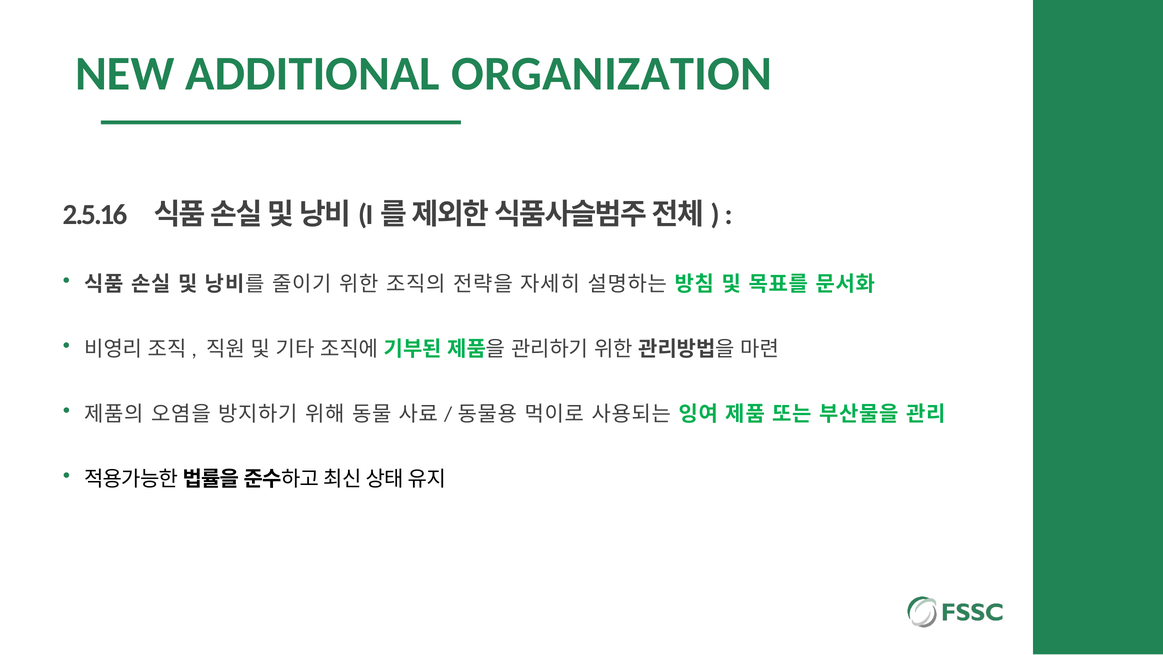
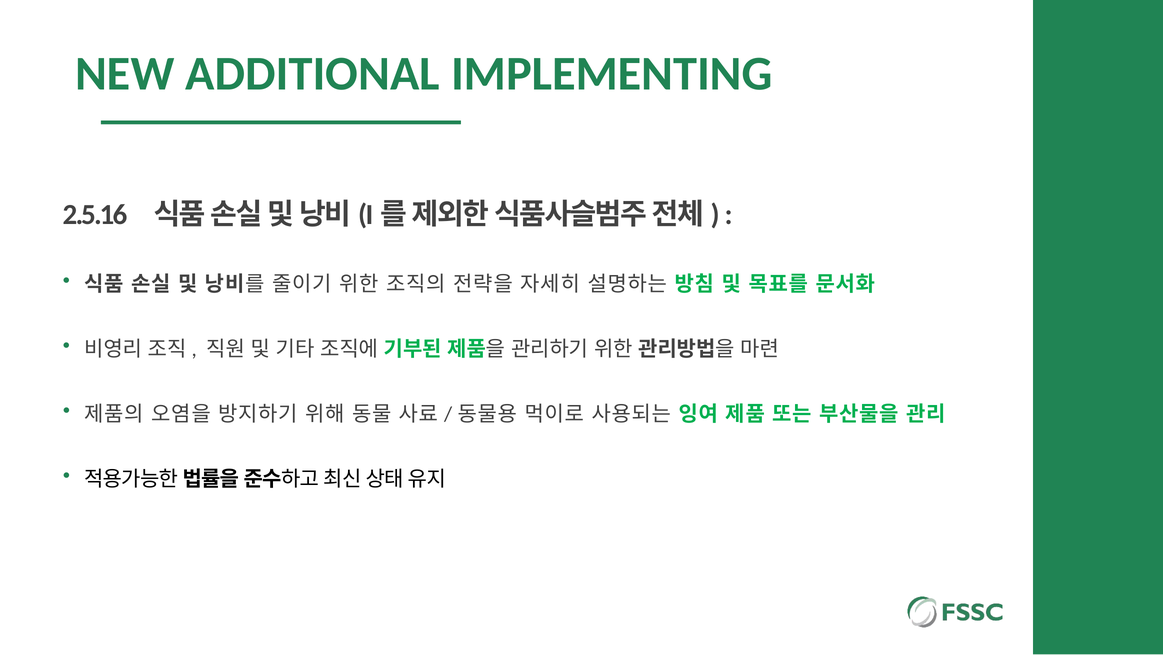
ORGANIZATION: ORGANIZATION -> IMPLEMENTING (612, 74)
